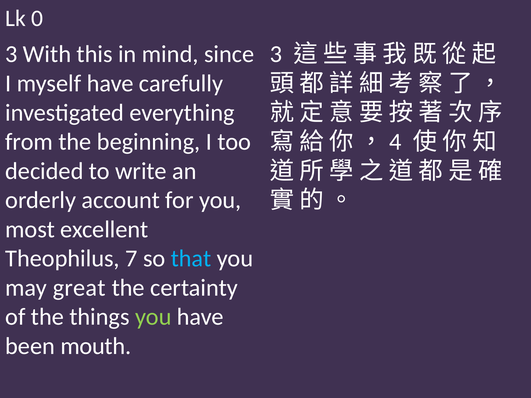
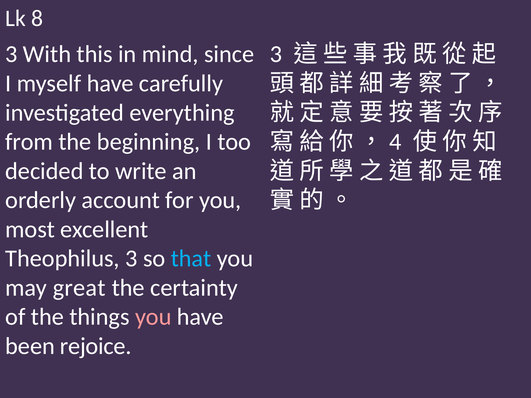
0: 0 -> 8 (37, 18)
Theophilus 7: 7 -> 3 (131, 259)
you colour: light green -> pink (153, 317)
mouth: mouth -> rejoice (96, 346)
